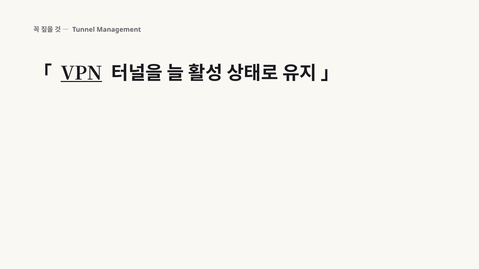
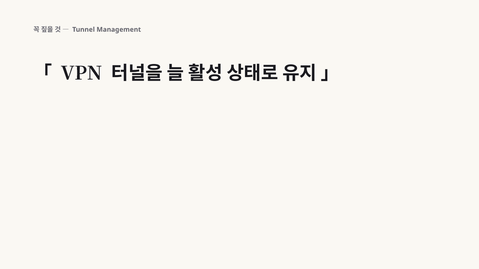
VPN underline: present -> none (81, 74)
